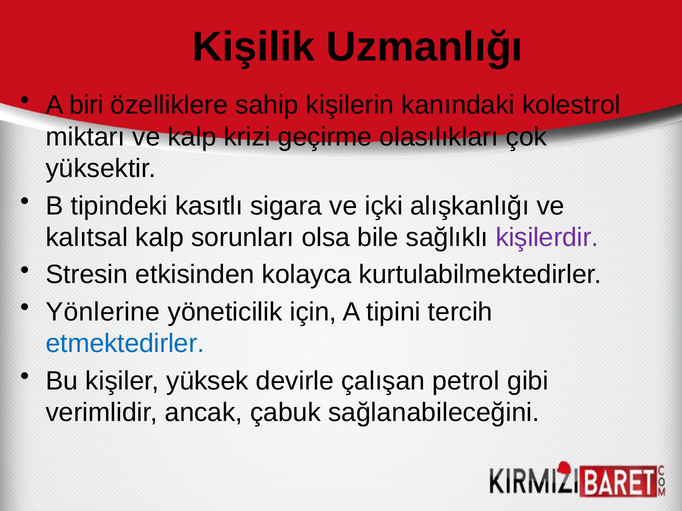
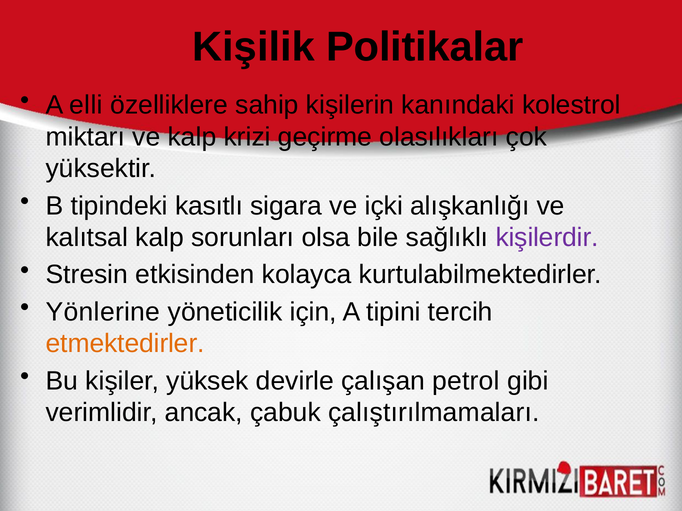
Uzmanlığı: Uzmanlığı -> Politikalar (425, 47)
biri: biri -> elli (86, 105)
etmektedirler colour: blue -> orange (125, 344)
sağlanabileceğini: sağlanabileceğini -> çalıştırılmamaları (434, 413)
